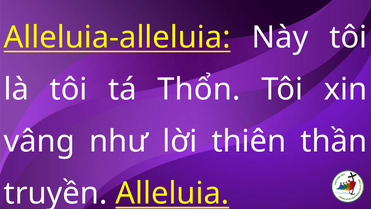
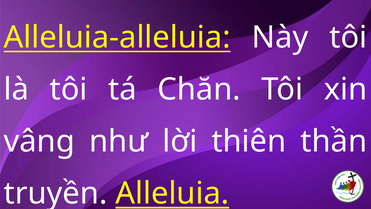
Thổn: Thổn -> Chăn (199, 89)
